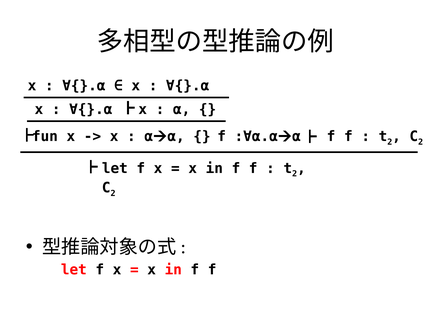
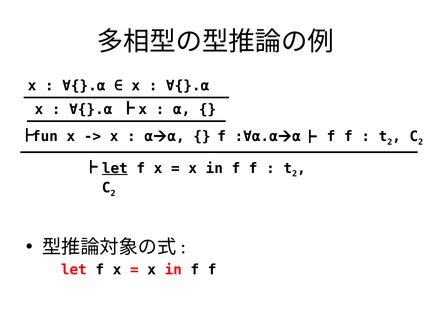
let underline: none -> present (115, 168)
